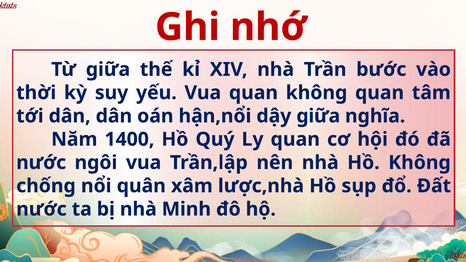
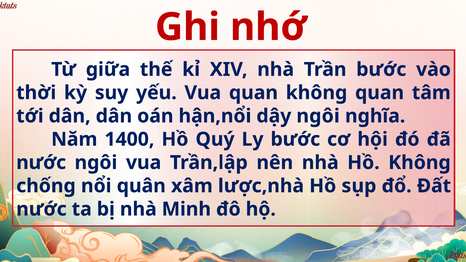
dậy giữa: giữa -> ngôi (318, 116)
Ly quan: quan -> bước (295, 139)
